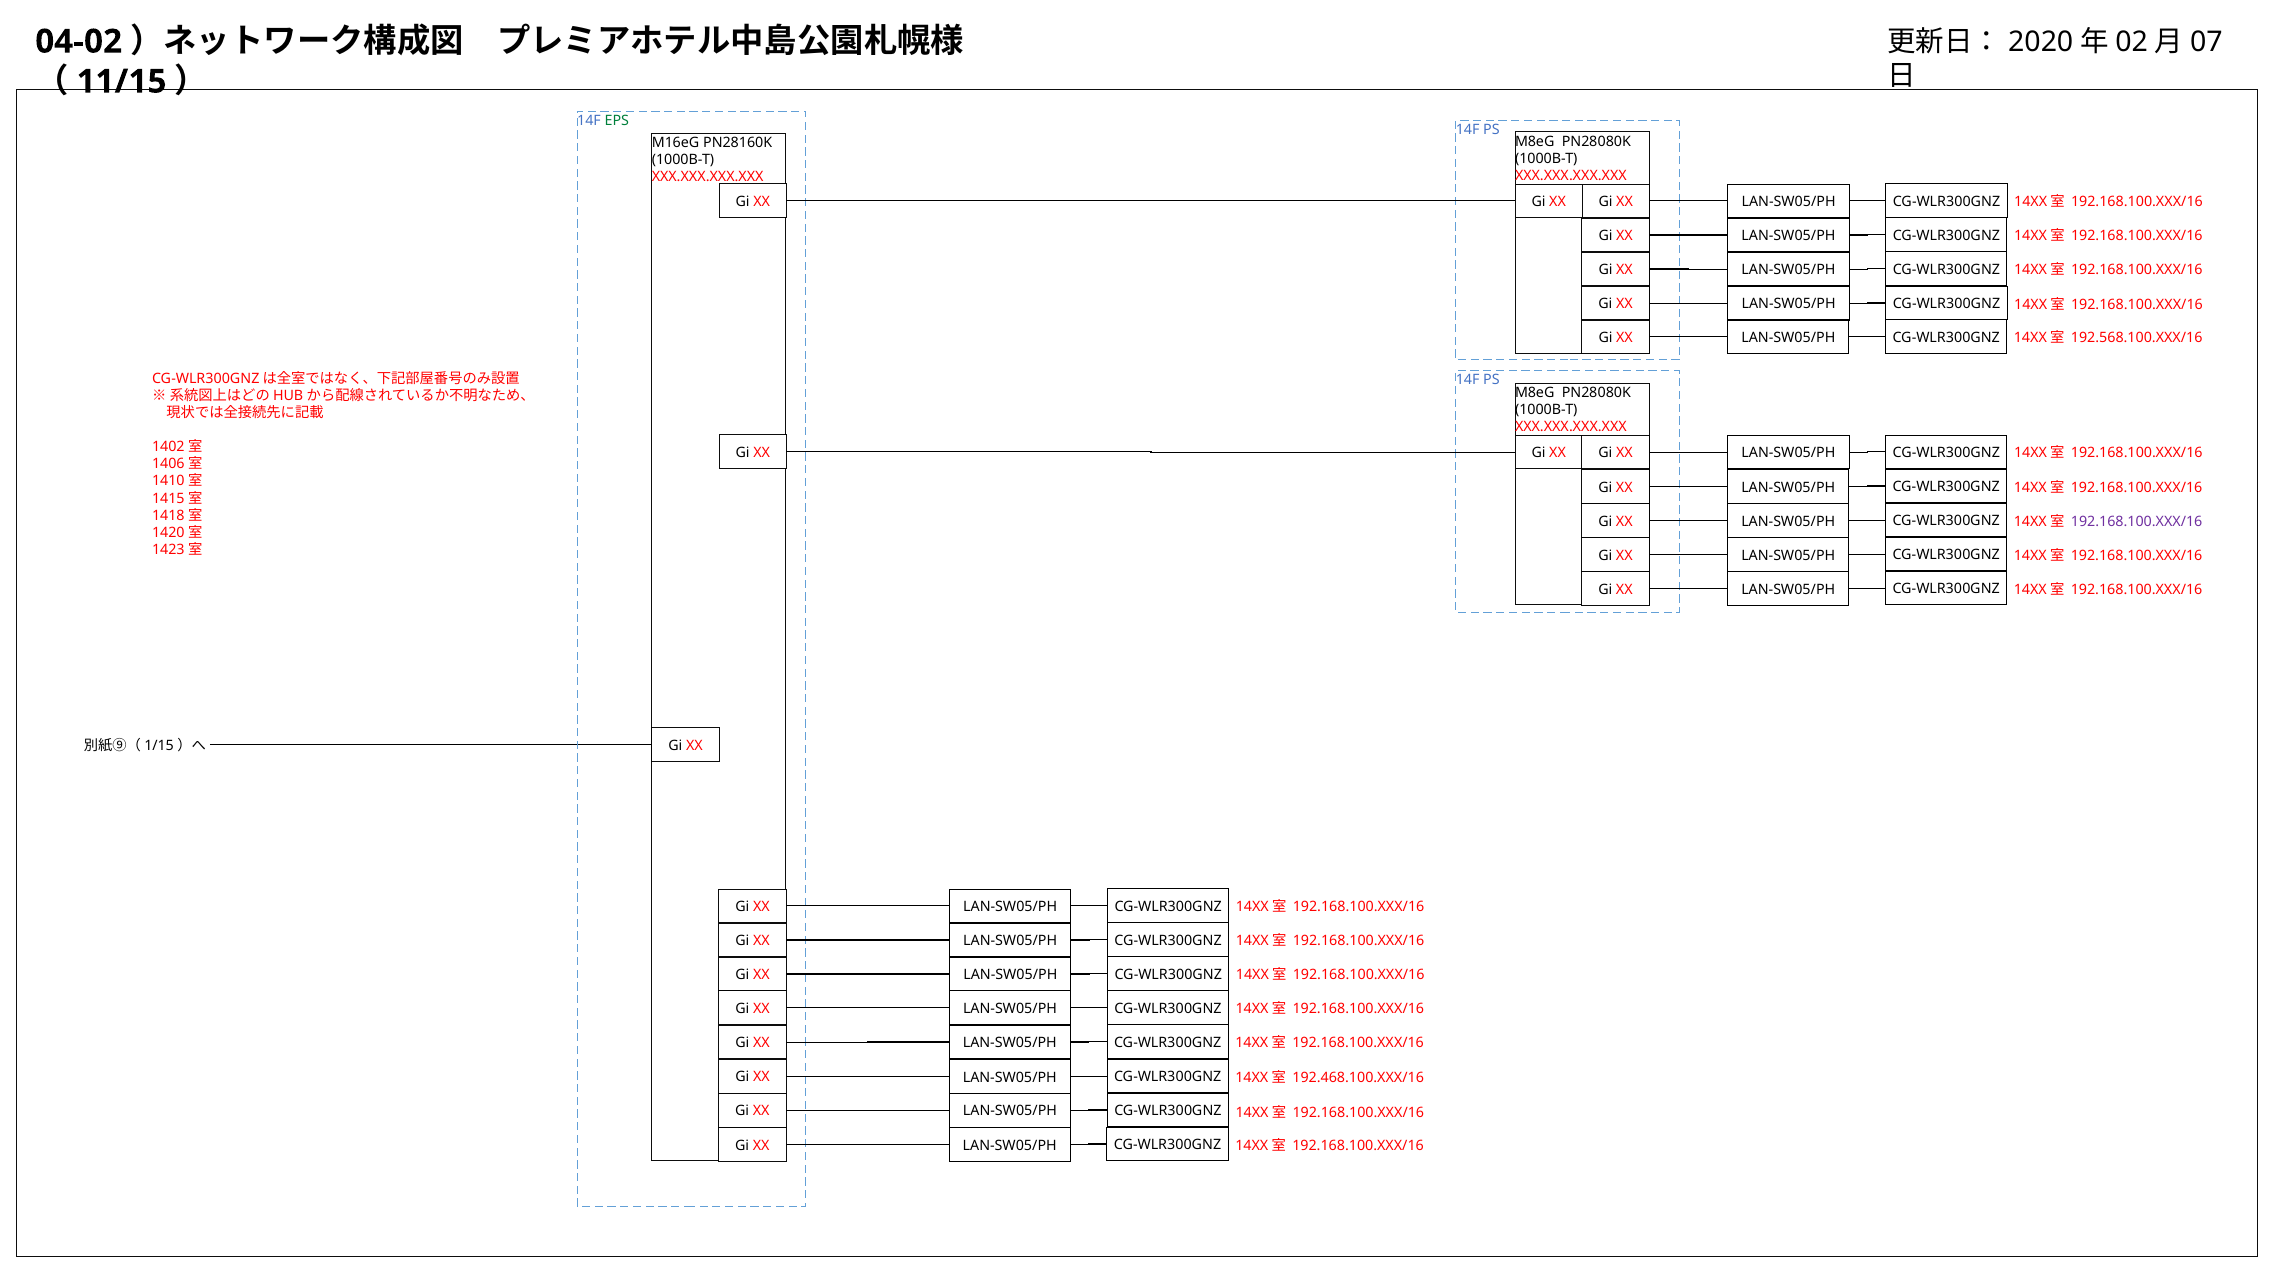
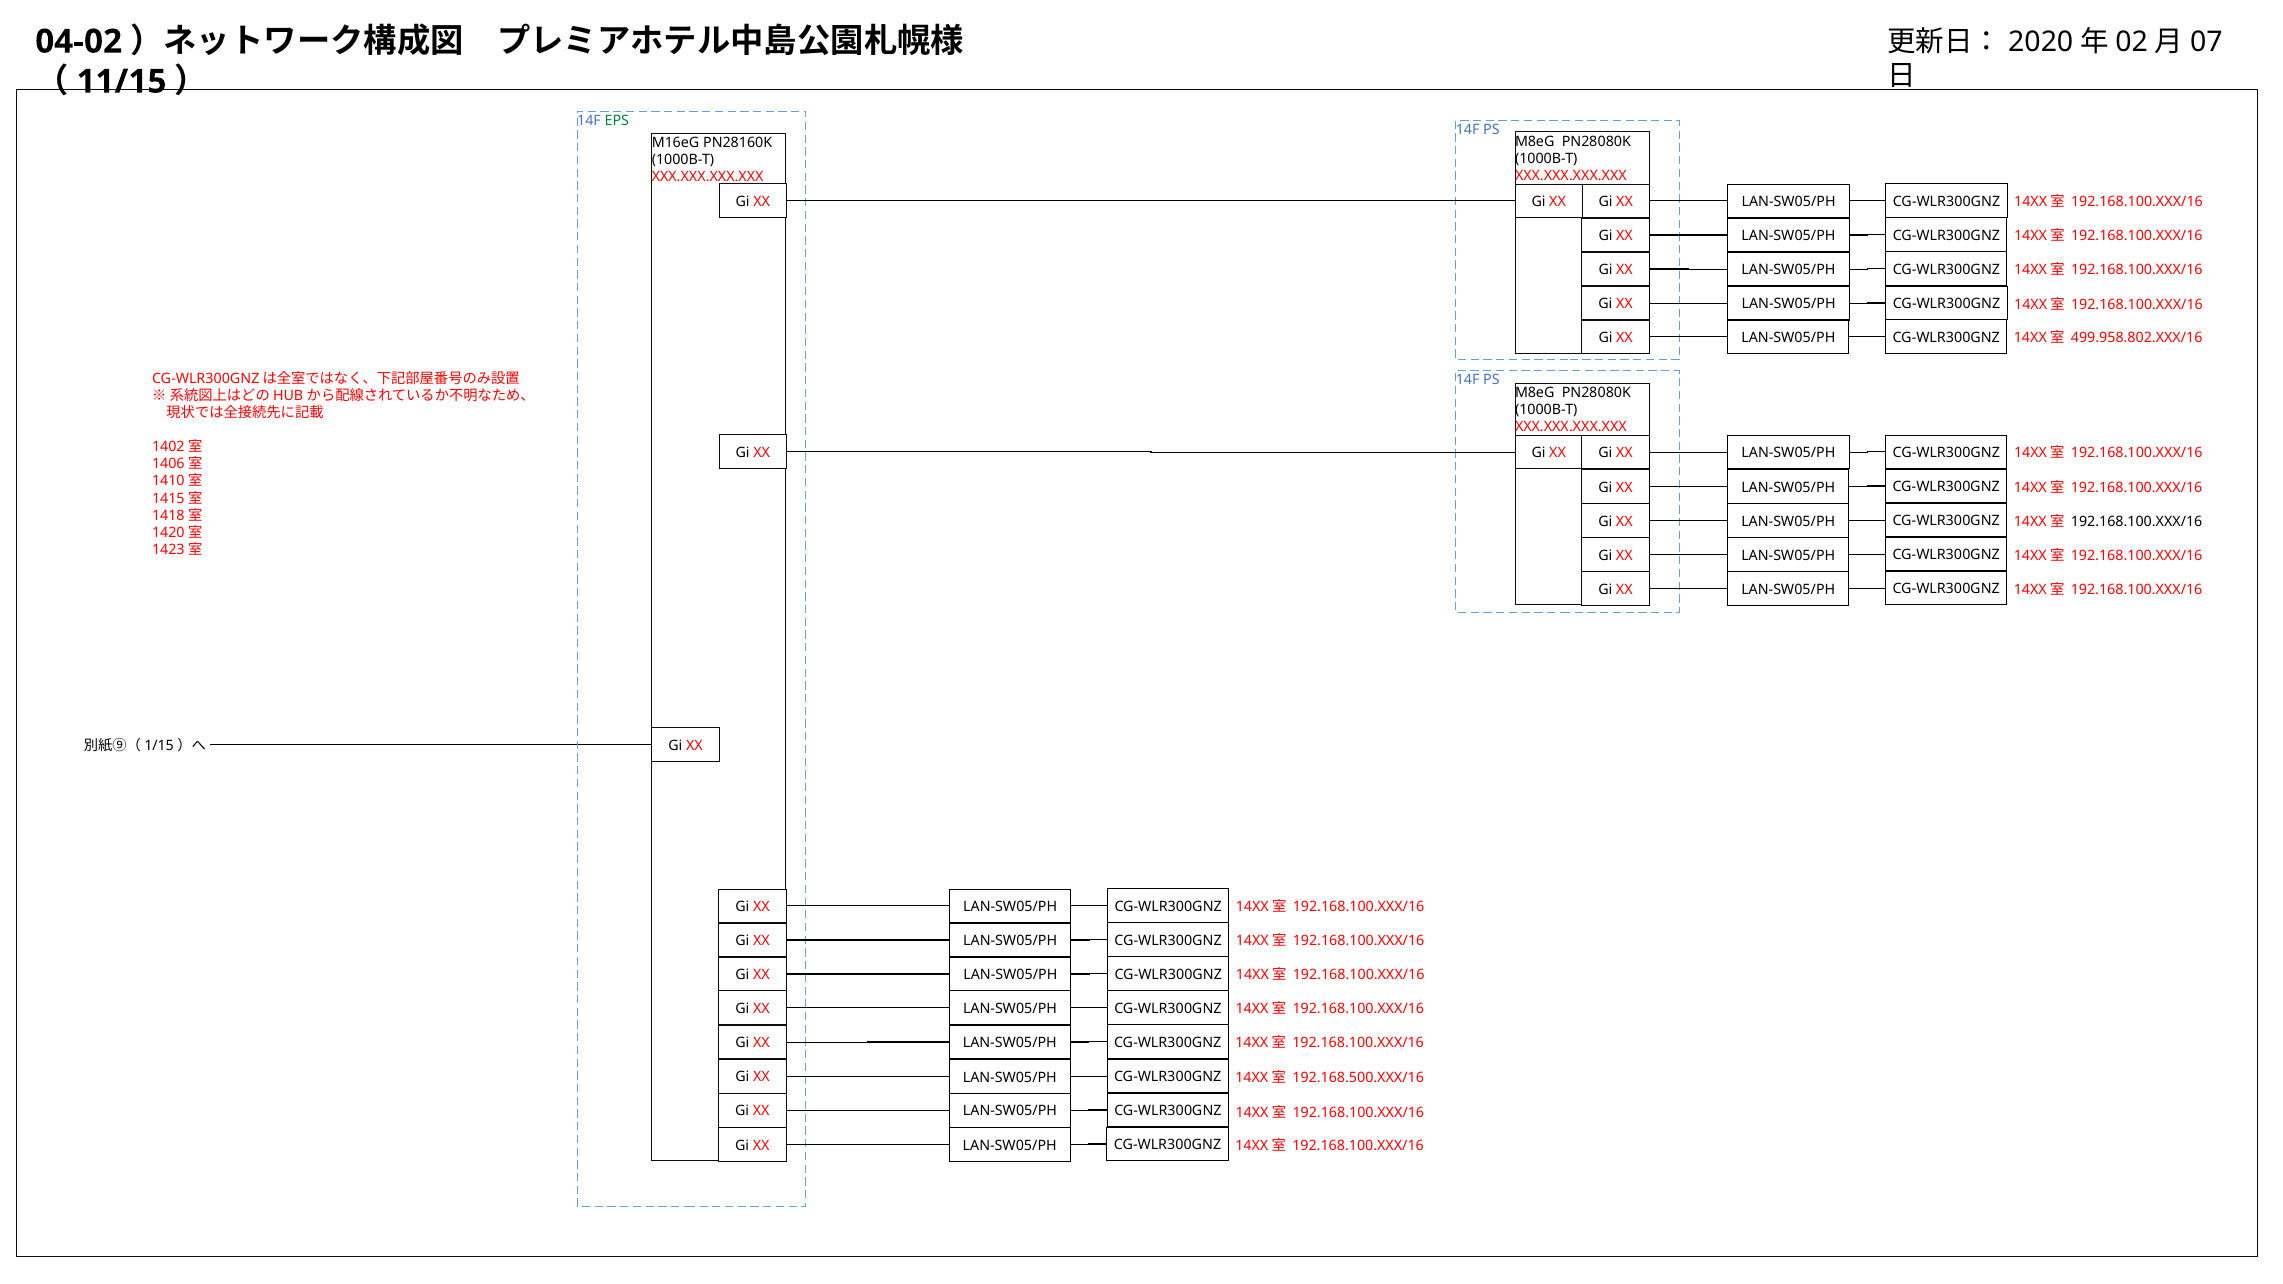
192.568.100.XXX/16: 192.568.100.XXX/16 -> 499.958.802.XXX/16 (2137, 338)
192.168.100.XXX/16 colour: purple -> black (2137, 522)
192.468.100.XXX/16: 192.468.100.XXX/16 -> 192.168.500.XXX/16 (1358, 1078)
